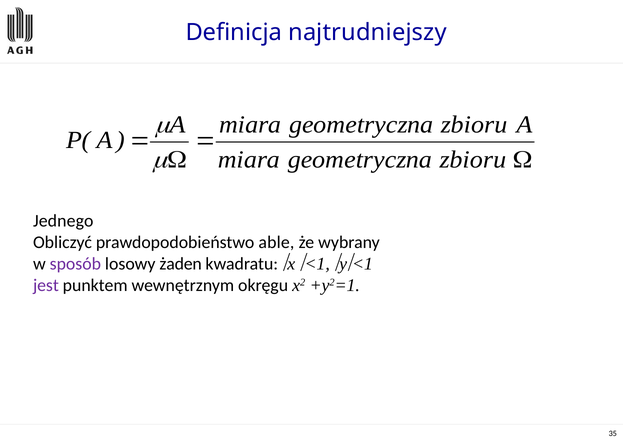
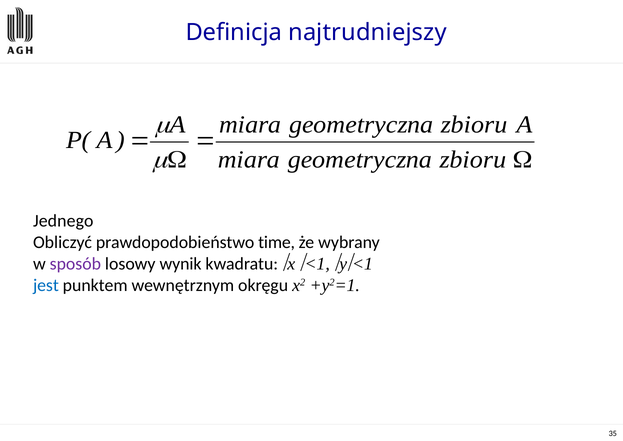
able: able -> time (277, 242)
żaden: żaden -> wynik (181, 264)
jest colour: purple -> blue (46, 285)
